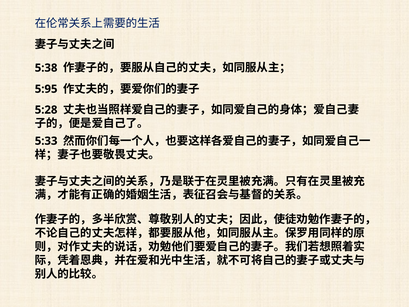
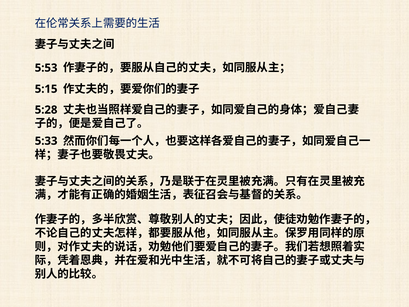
5:38: 5:38 -> 5:53 (46, 68)
5:95: 5:95 -> 5:15 (46, 89)
